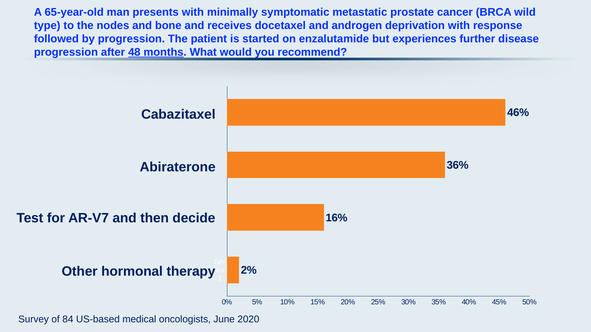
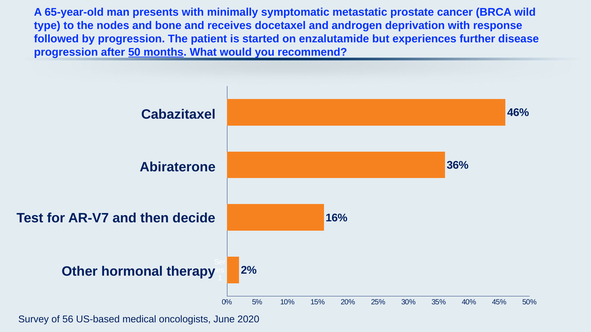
48: 48 -> 50 (134, 52)
84: 84 -> 56 (68, 320)
